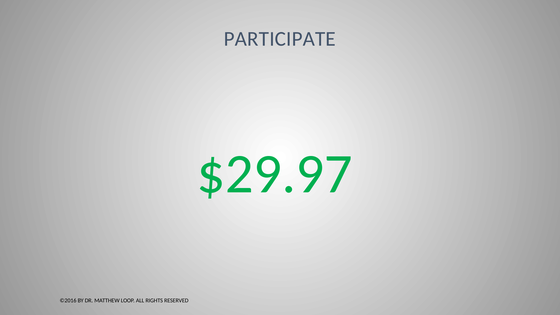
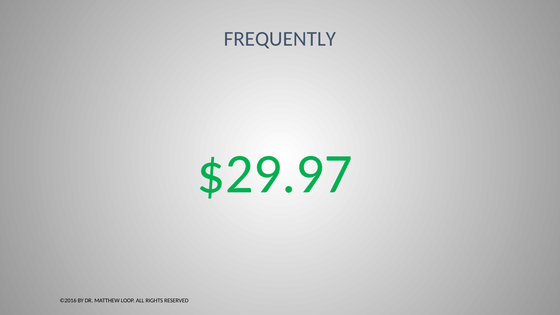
PARTICIPATE: PARTICIPATE -> FREQUENTLY (280, 39)
